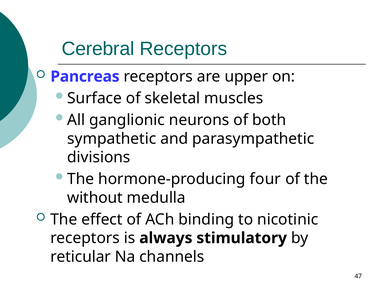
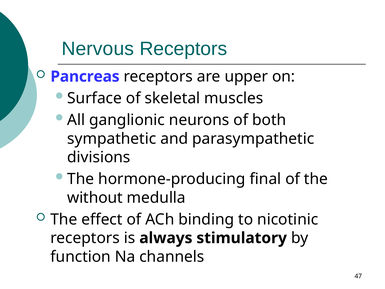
Cerebral: Cerebral -> Nervous (98, 49)
four: four -> final (265, 179)
reticular: reticular -> function (81, 256)
